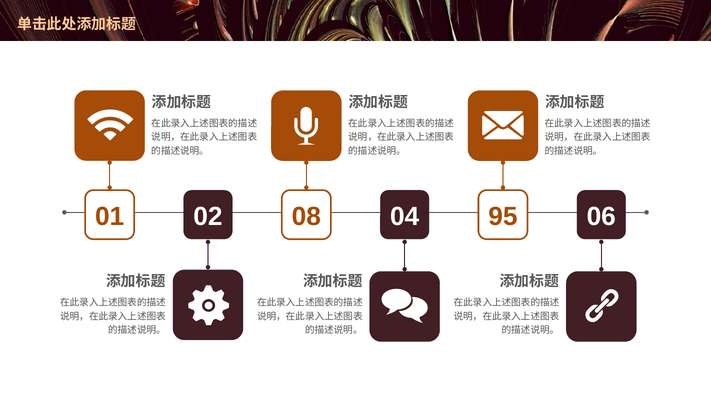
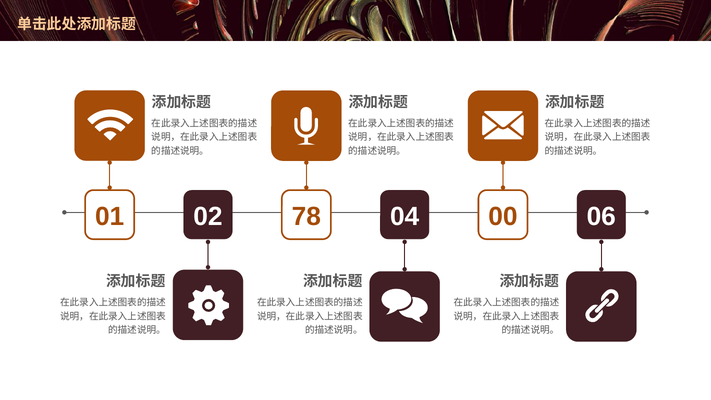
08: 08 -> 78 (306, 216)
95: 95 -> 00 (503, 216)
